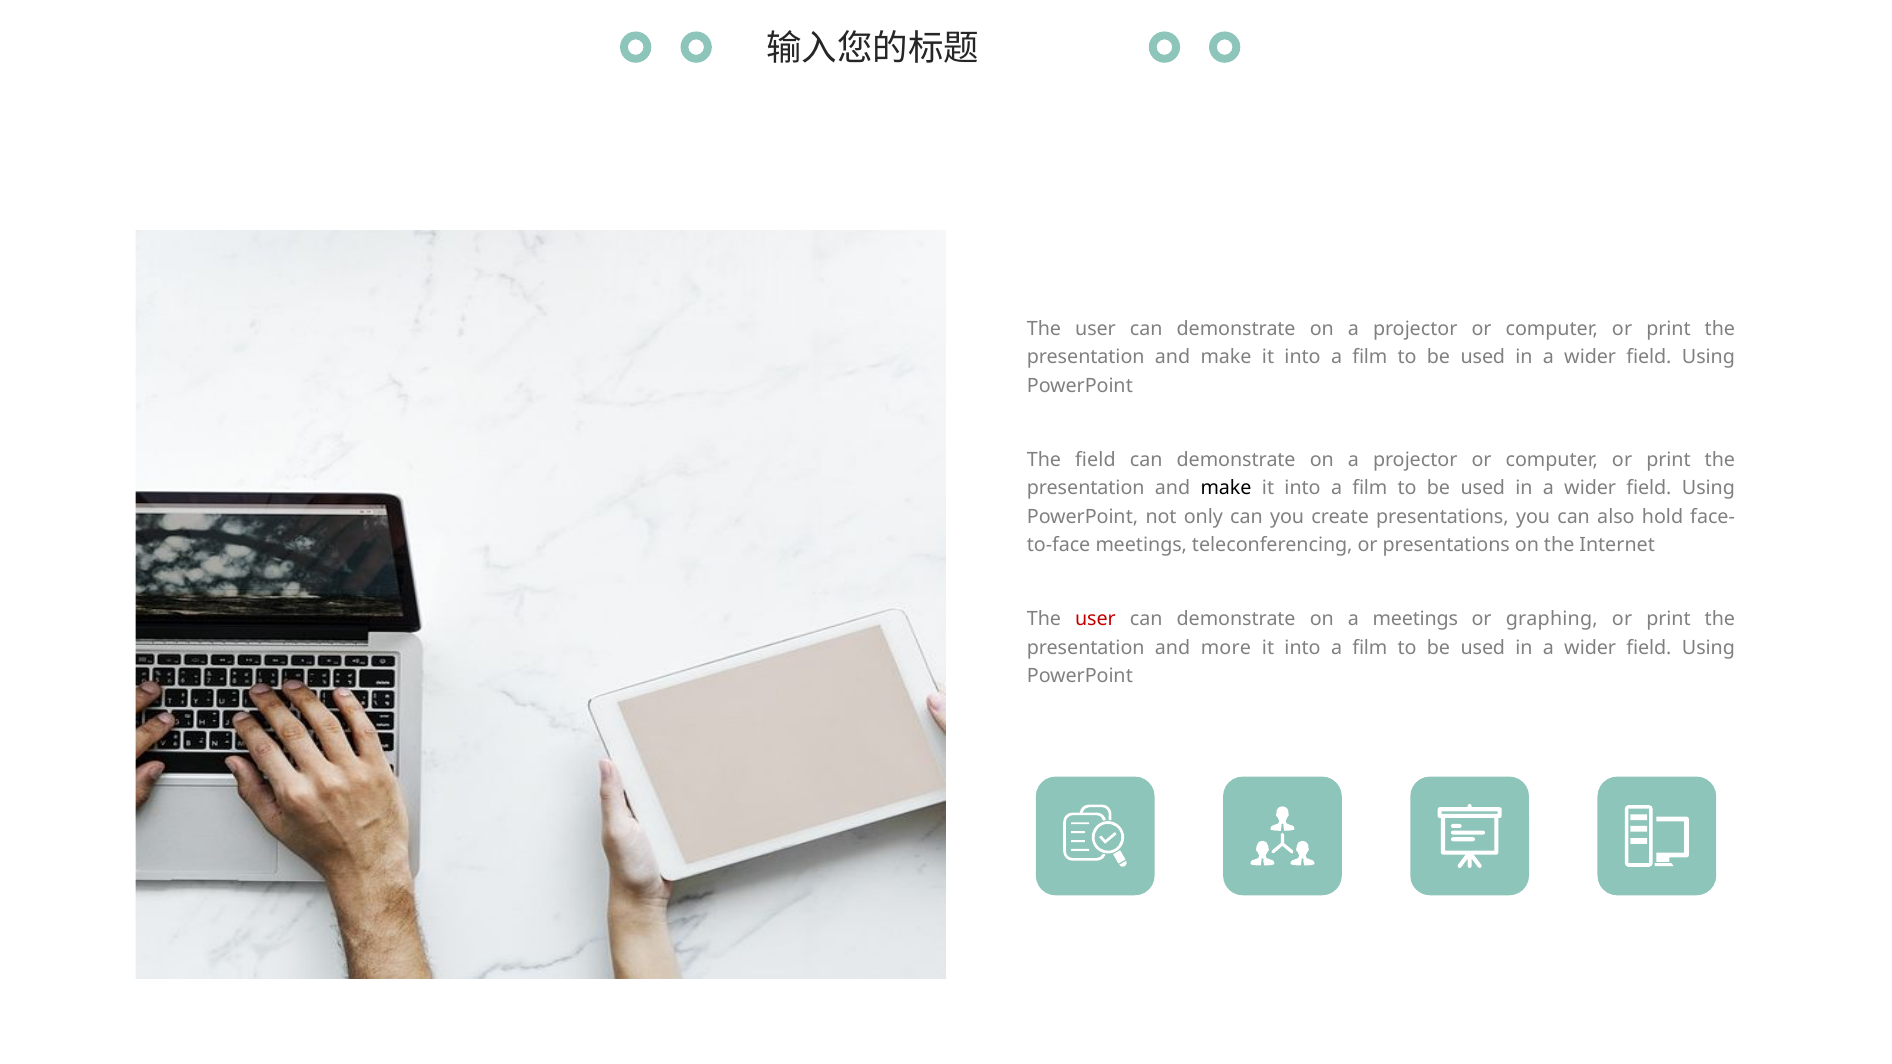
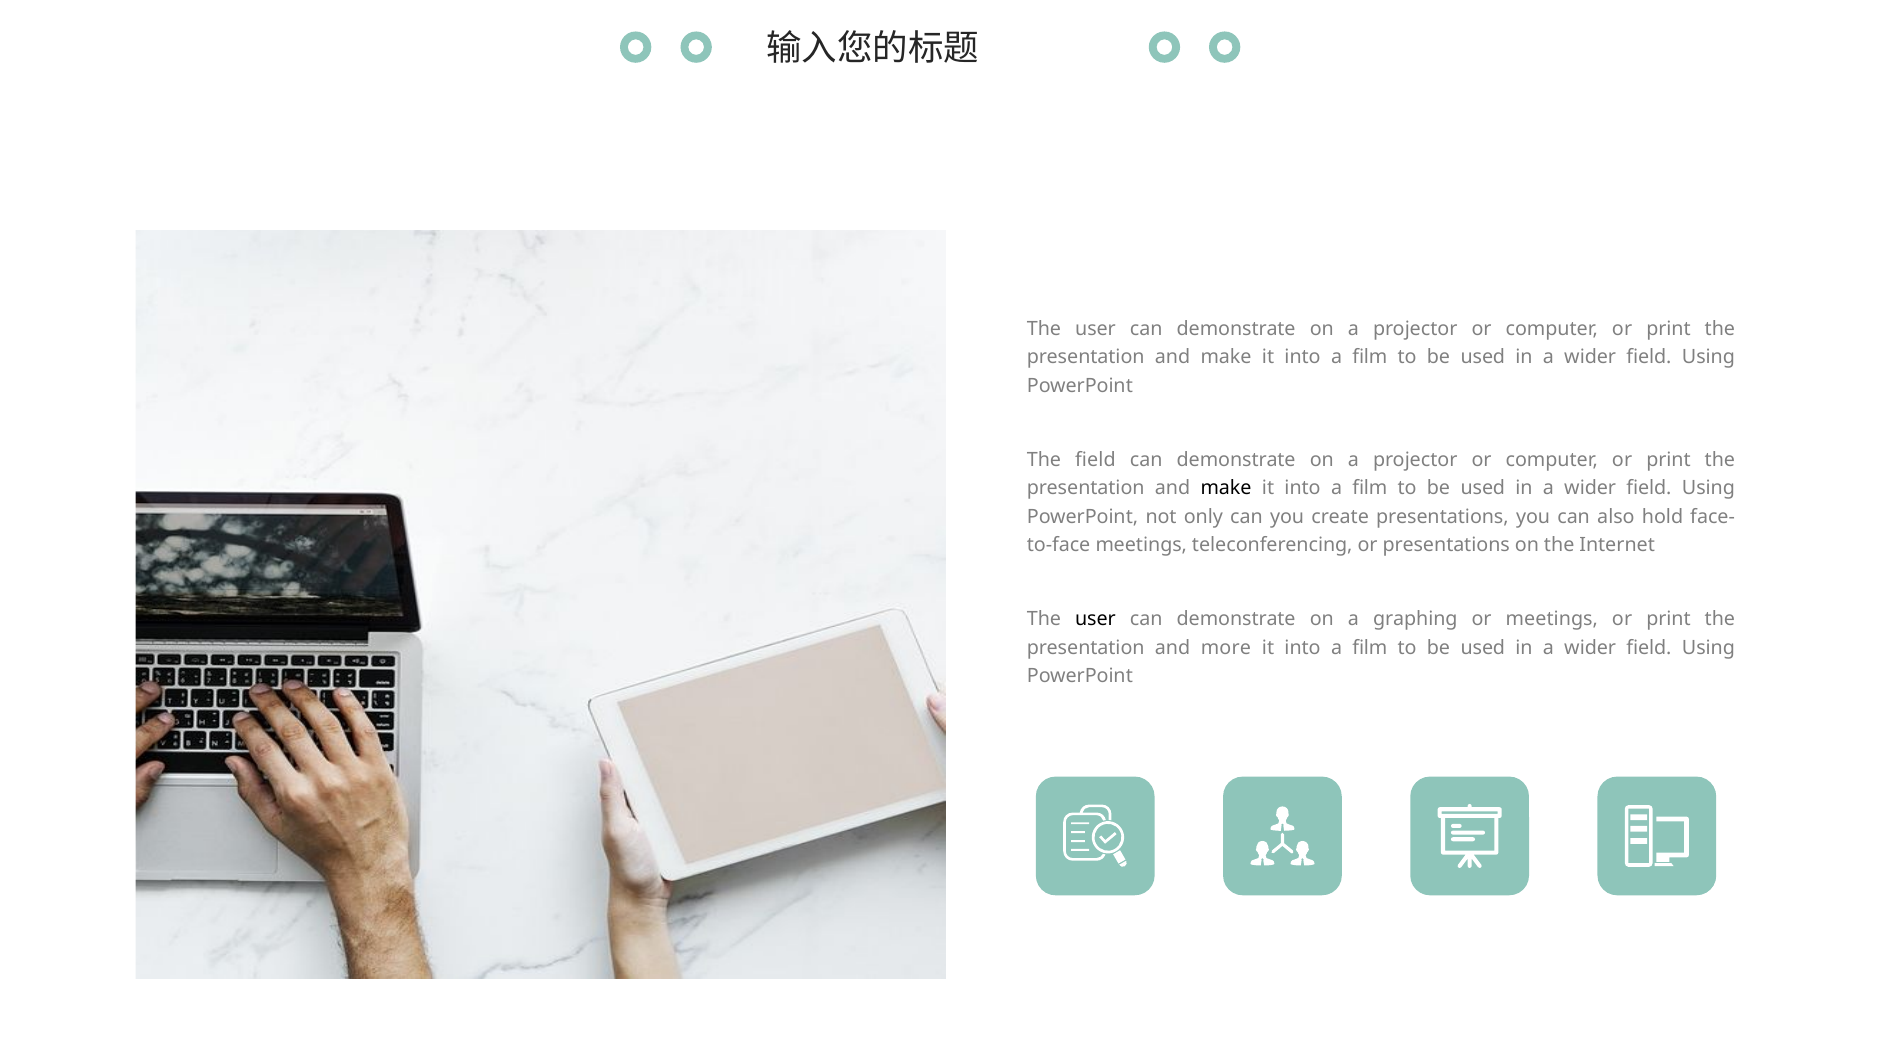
user colour: red -> black (1095, 619)
a meetings: meetings -> graphing (1415, 619)
or graphing: graphing -> meetings (1552, 619)
